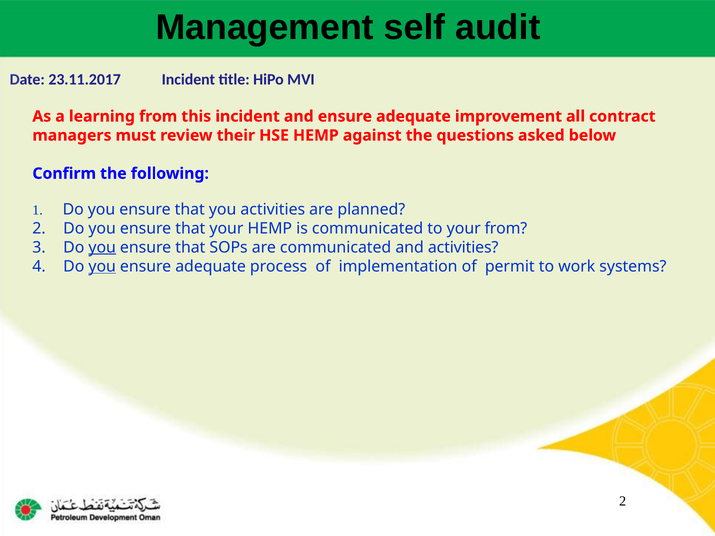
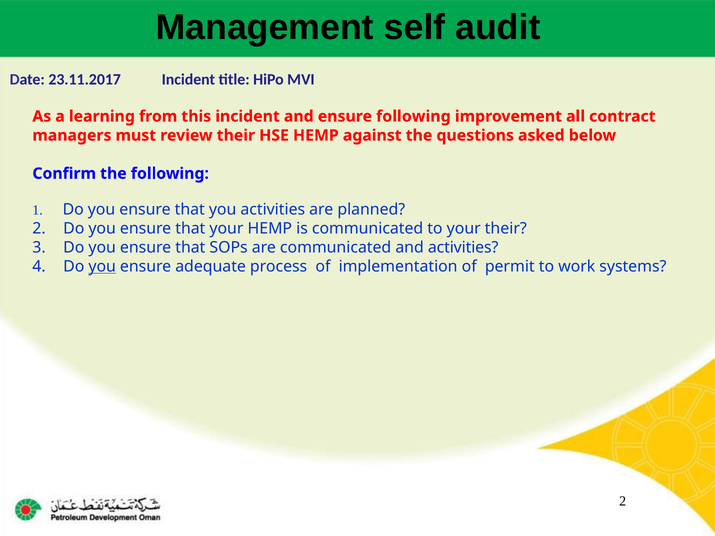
and ensure adequate: adequate -> following (413, 116)
your from: from -> their (506, 228)
you underline: present -> none (102, 247)
